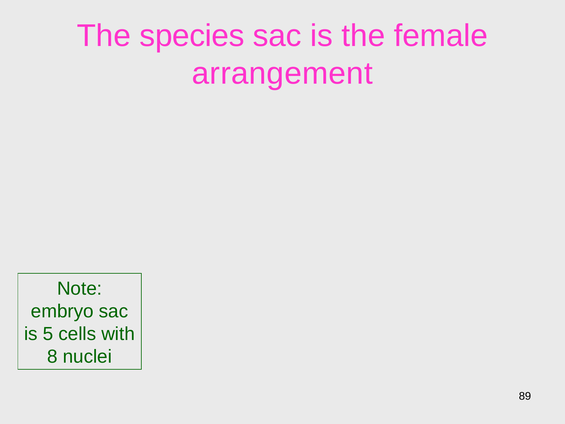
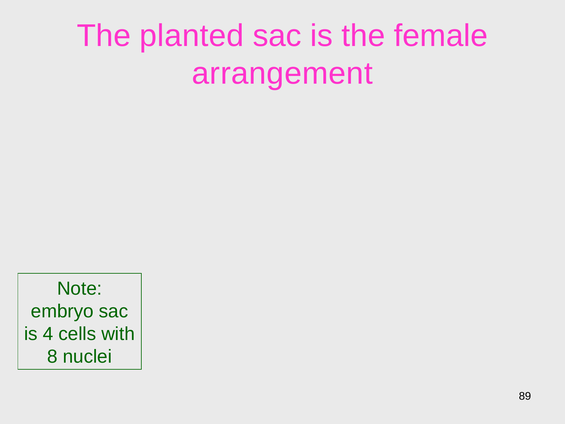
species: species -> planted (192, 36)
5: 5 -> 4 (48, 334)
